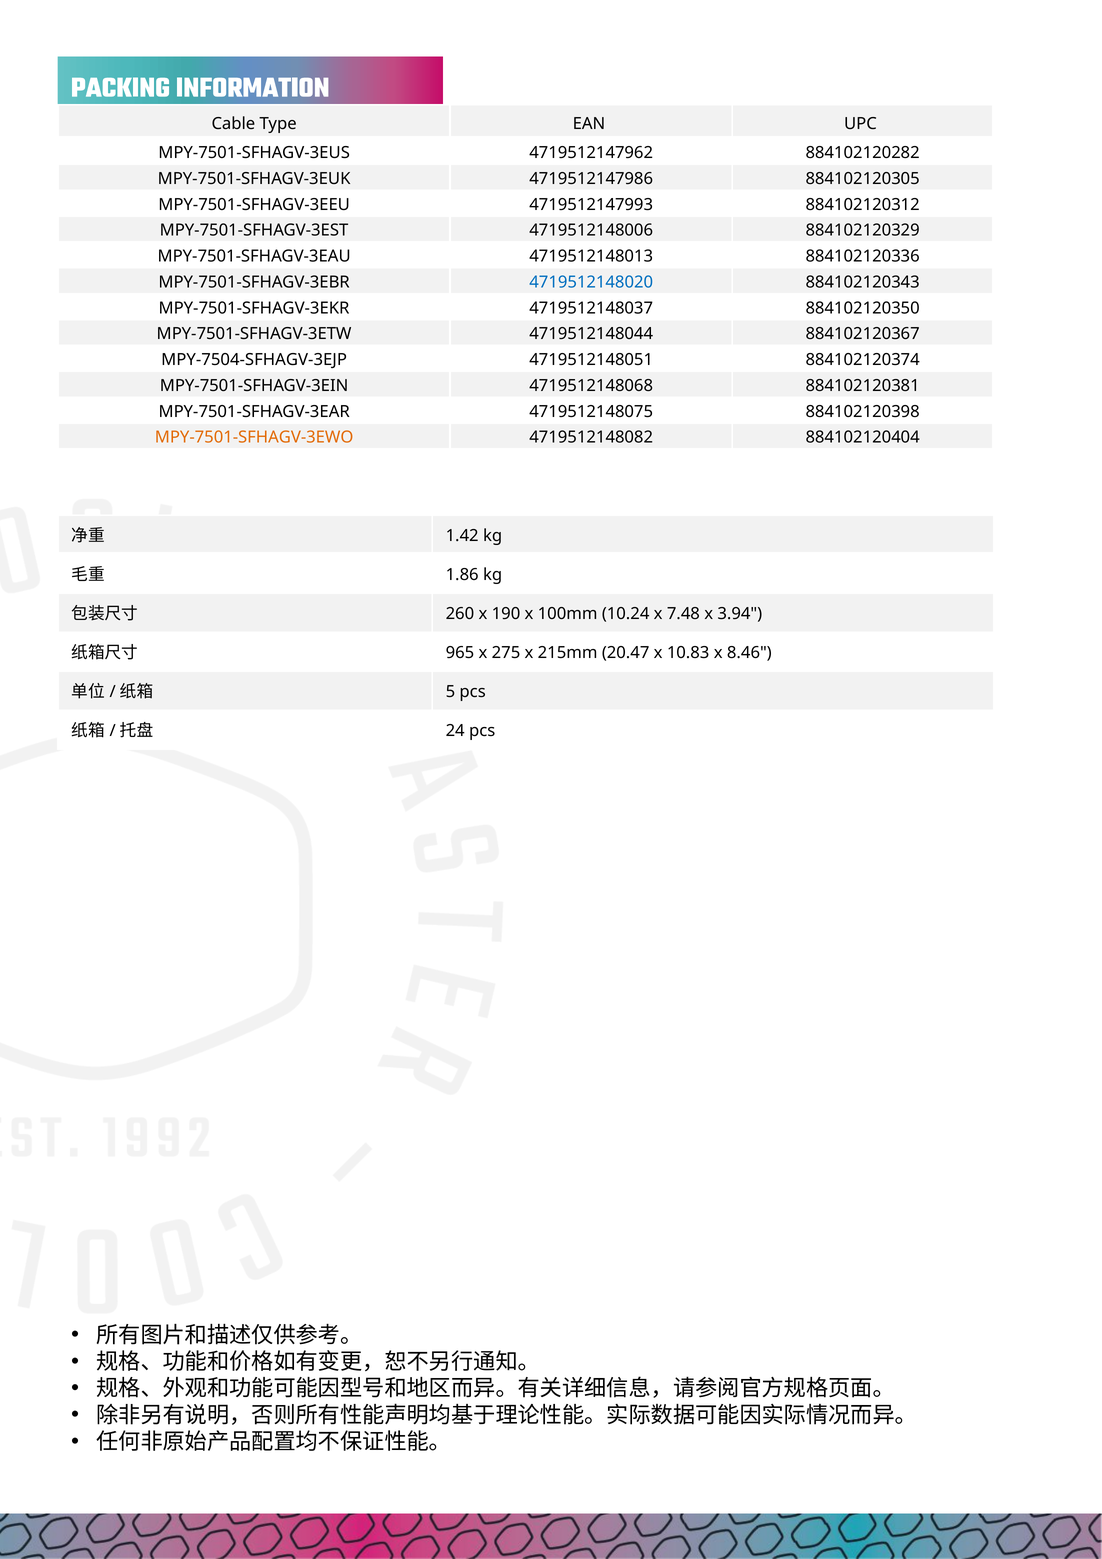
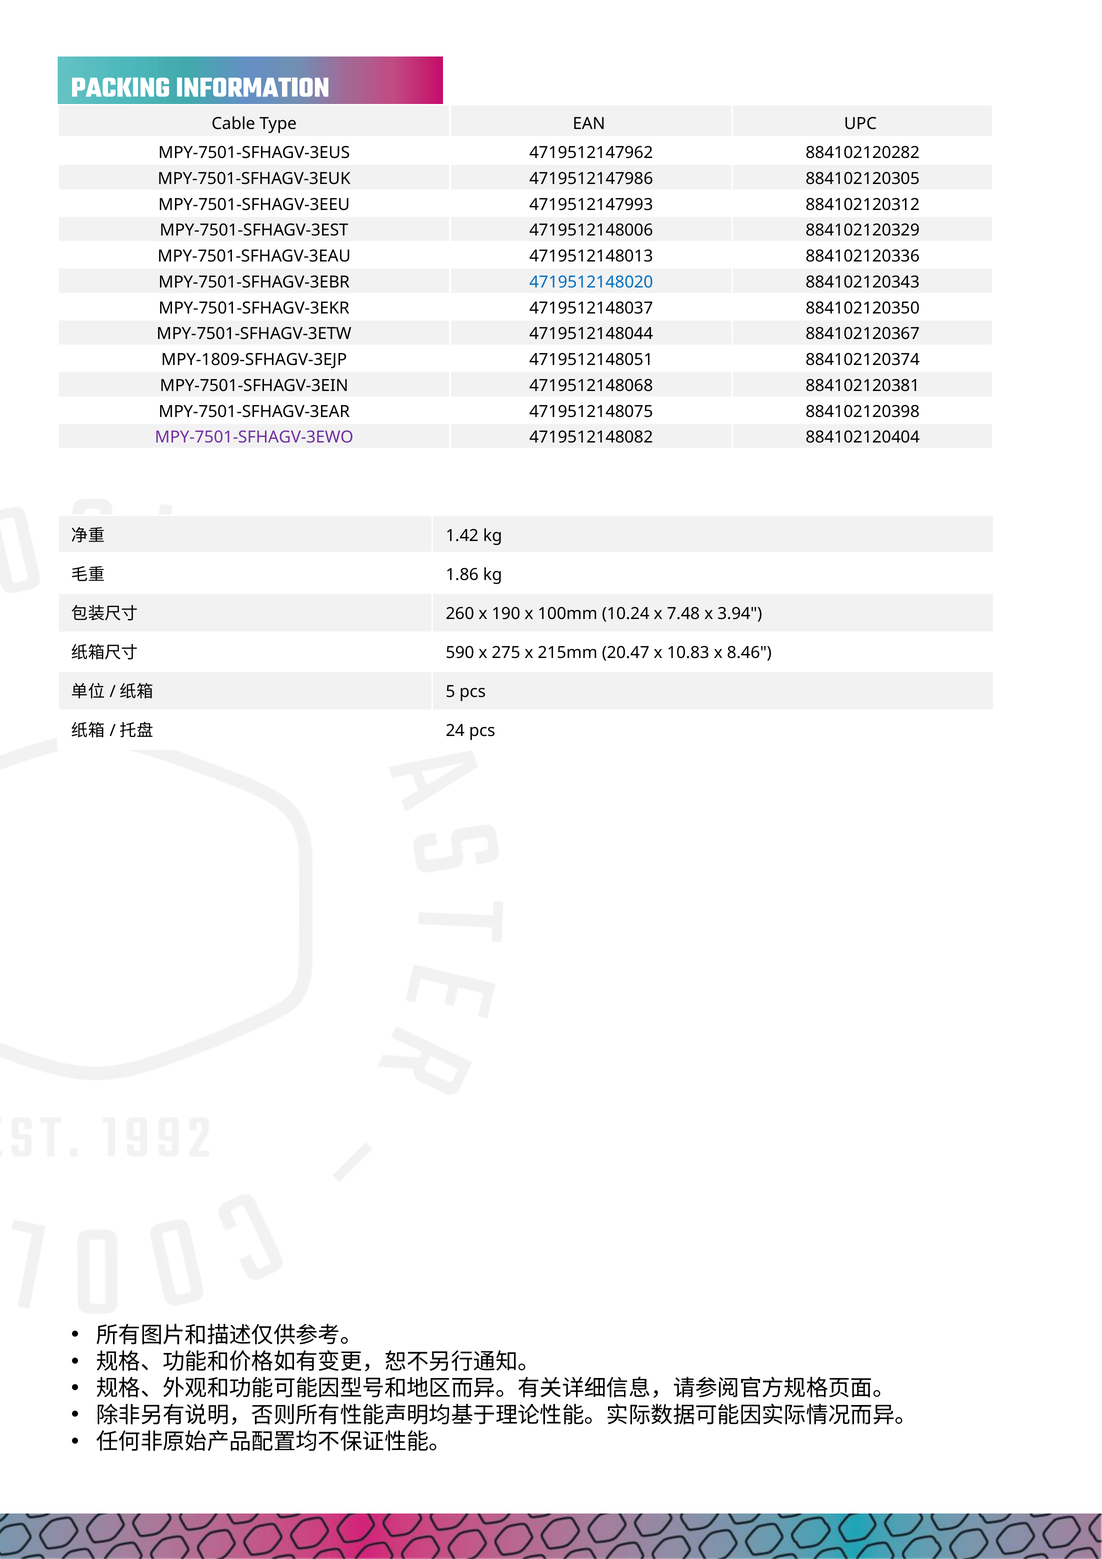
MPY-7504-SFHAGV-3EJP: MPY-7504-SFHAGV-3EJP -> MPY-1809-SFHAGV-3EJP (254, 360)
MPY-7501-SFHAGV-3EWO colour: orange -> purple (254, 437)
965: 965 -> 590 (460, 652)
